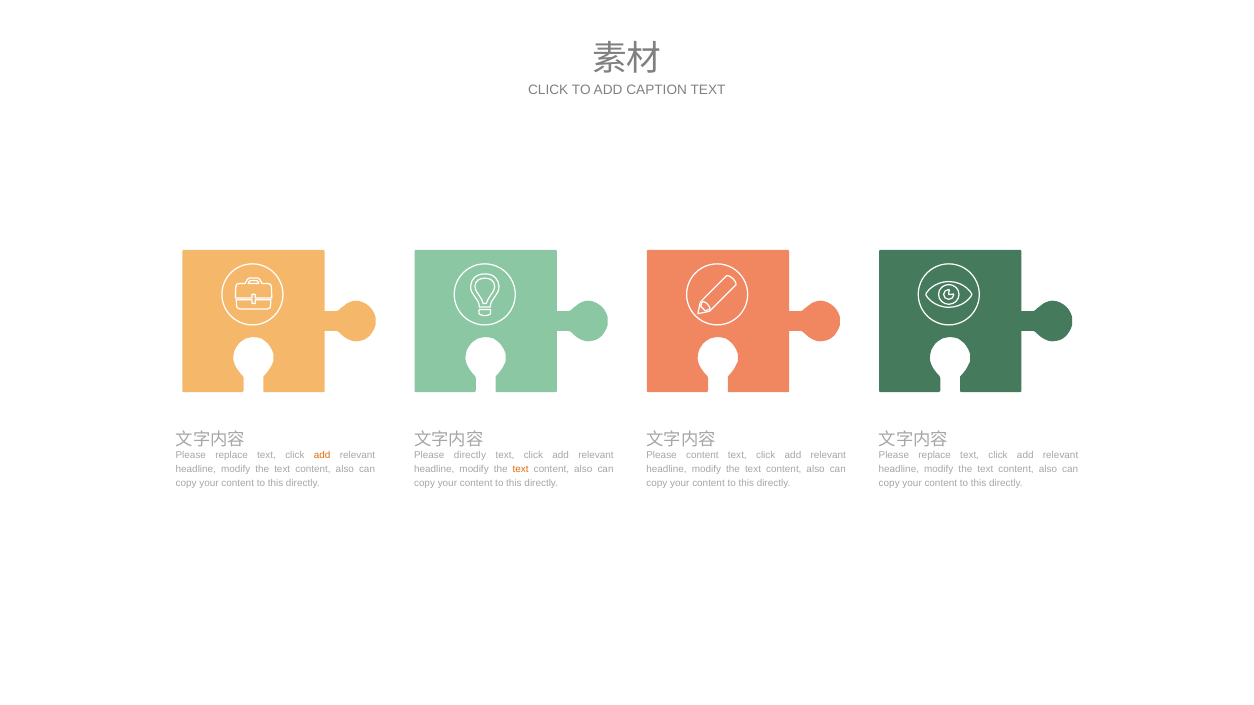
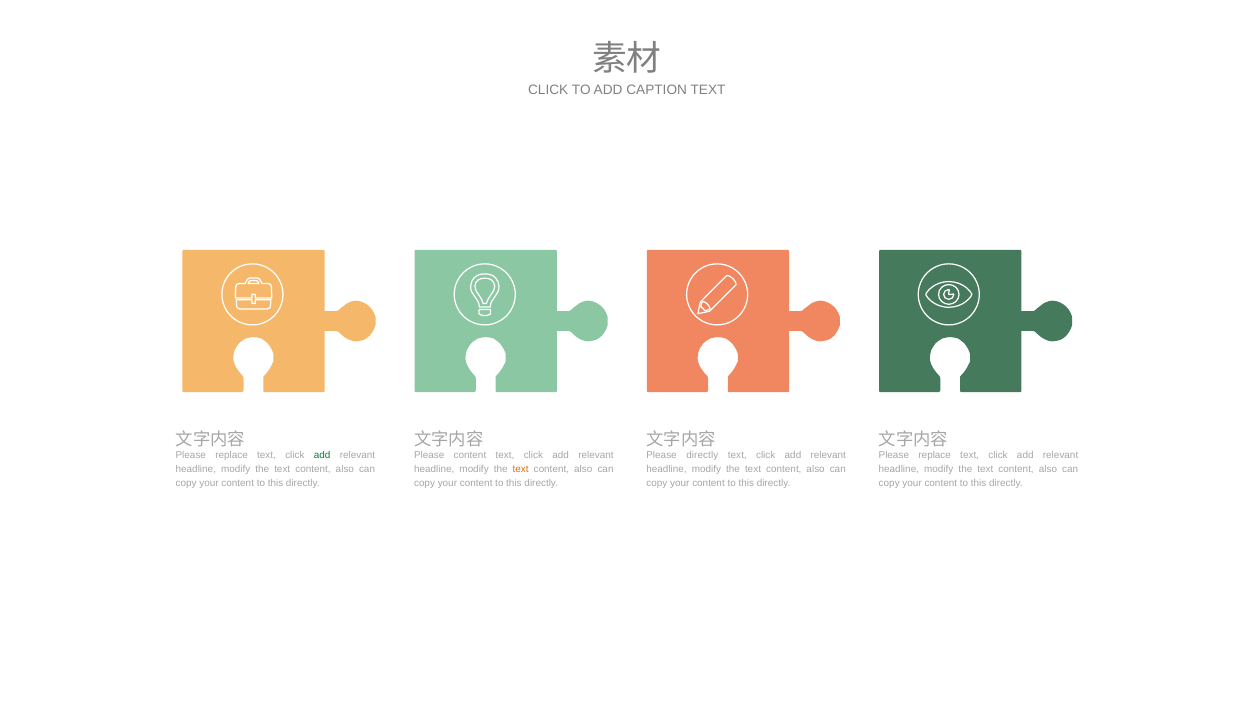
add colour: orange -> green (322, 455)
Please directly: directly -> content (470, 455)
Please content: content -> directly (702, 455)
